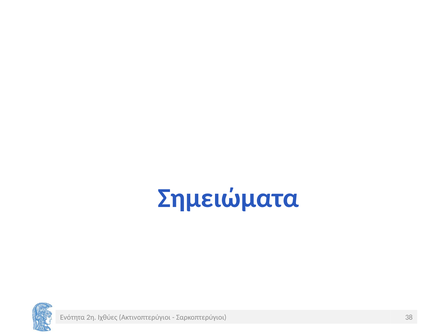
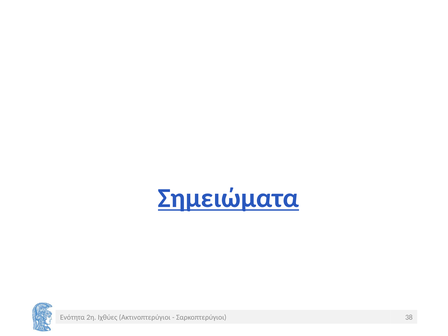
Σημειώματα underline: none -> present (228, 198)
